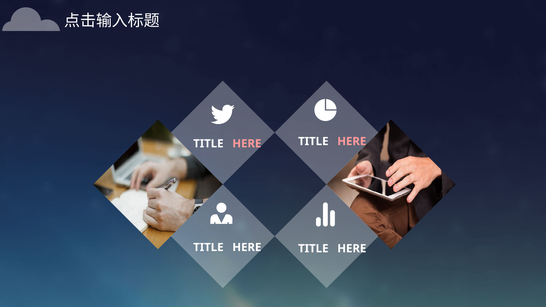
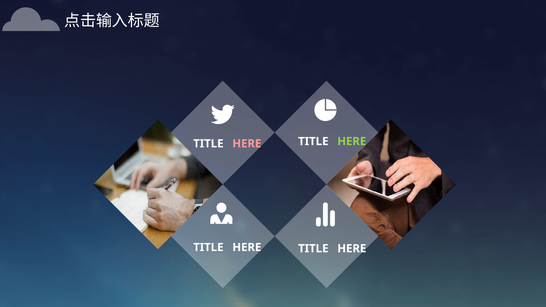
HERE colour: pink -> light green (352, 141)
